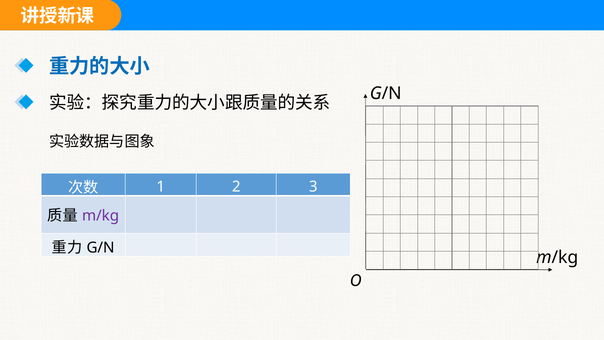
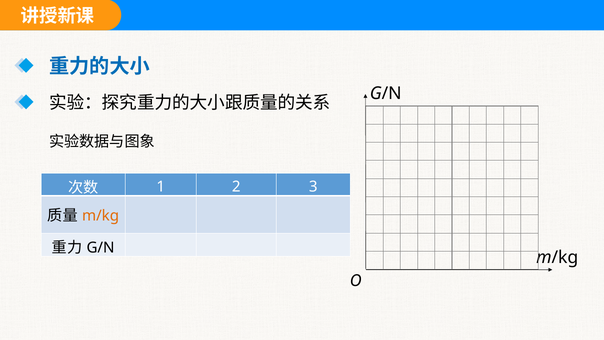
m/kg colour: purple -> orange (101, 216)
